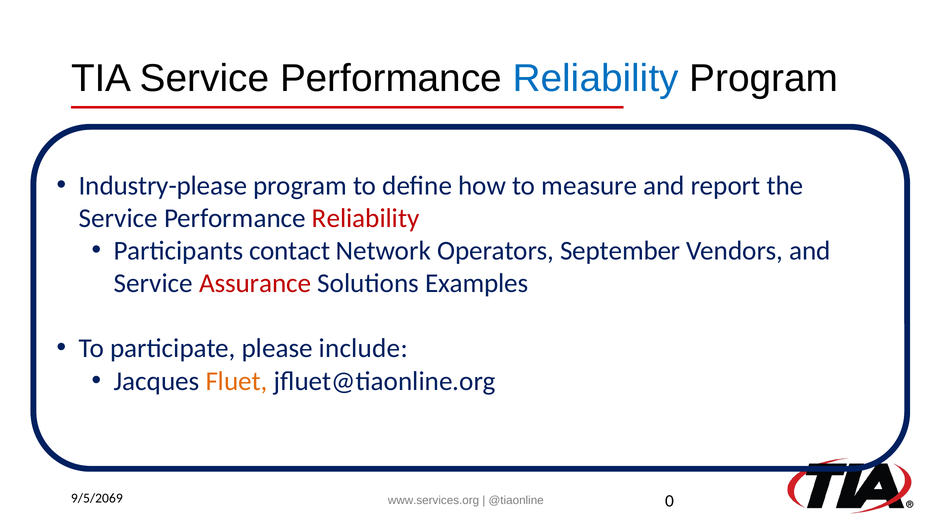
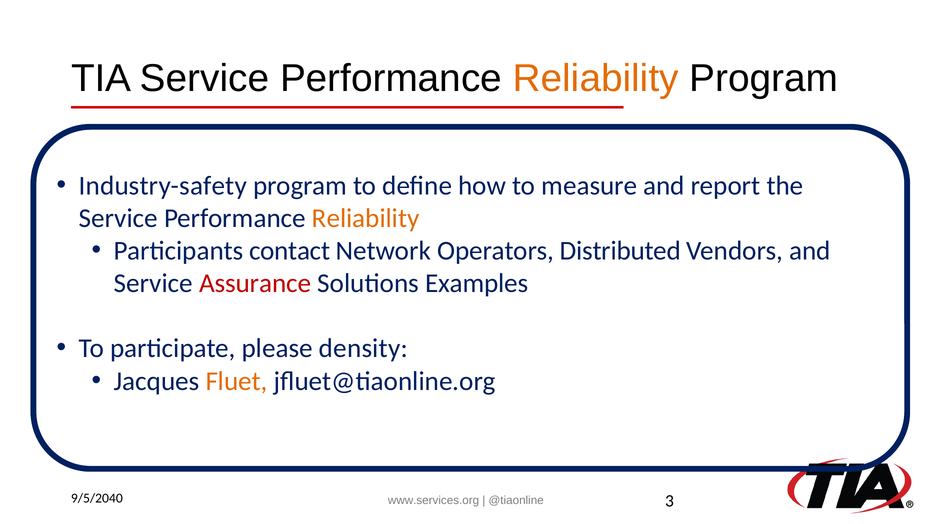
Reliability colour: blue -> orange (596, 78)
Industry-please: Industry-please -> Industry-safety (163, 186)
Reliability colour: red -> orange (366, 218)
September: September -> Distributed (620, 251)
include: include -> density (363, 349)
9/5/2069: 9/5/2069 -> 9/5/2040 (97, 498)
0: 0 -> 3 (670, 501)
